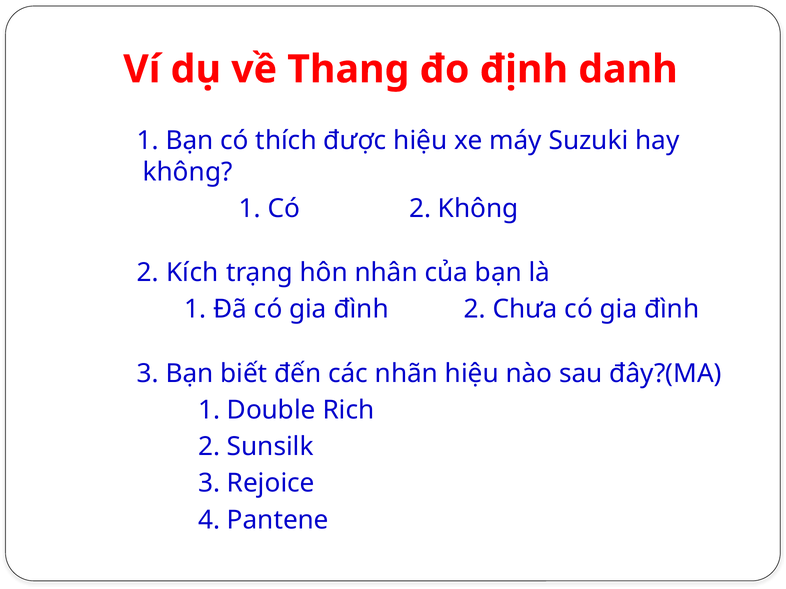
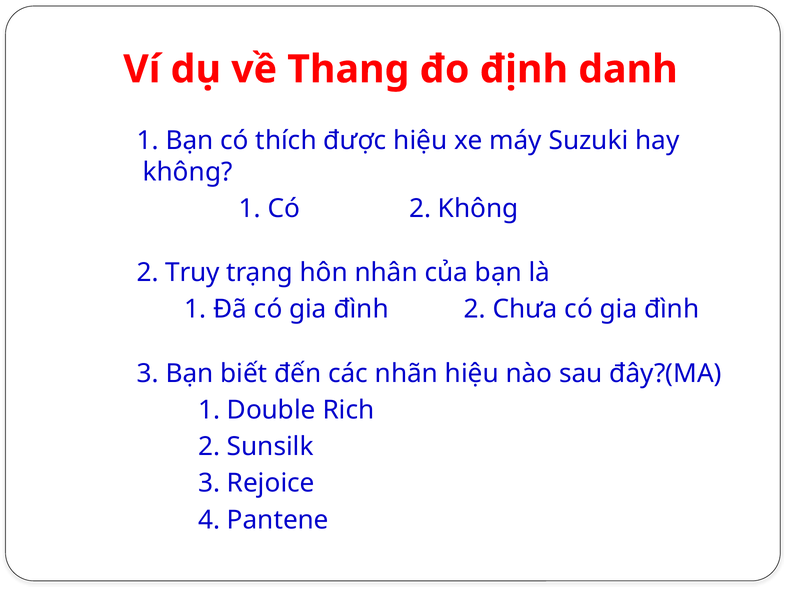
Kích: Kích -> Truy (193, 273)
